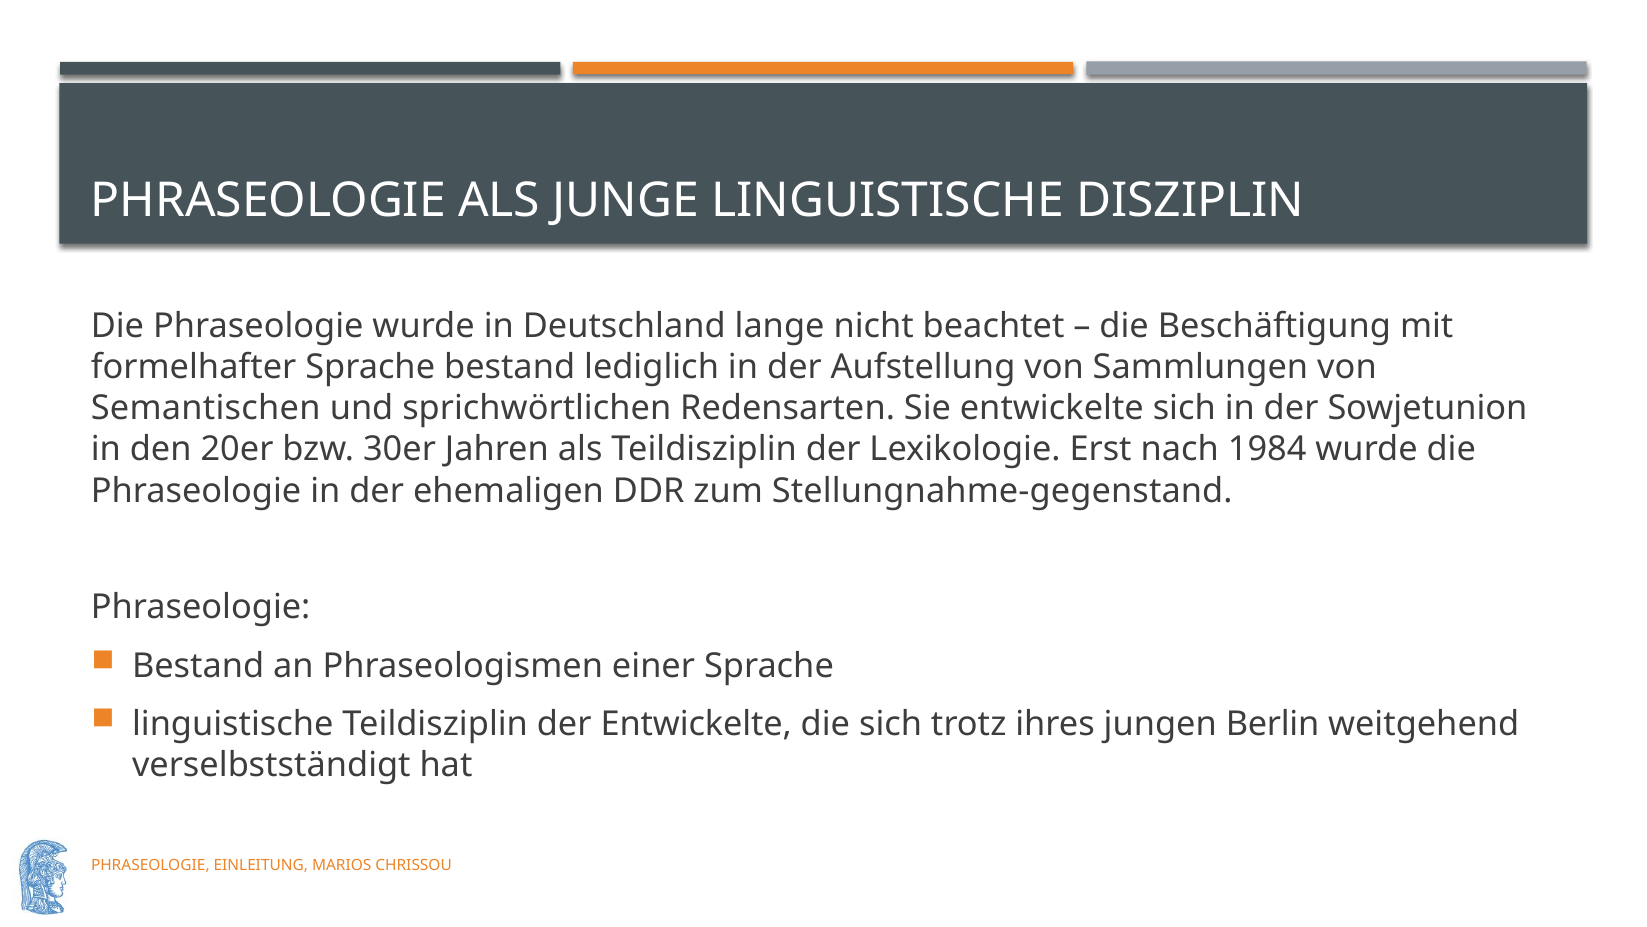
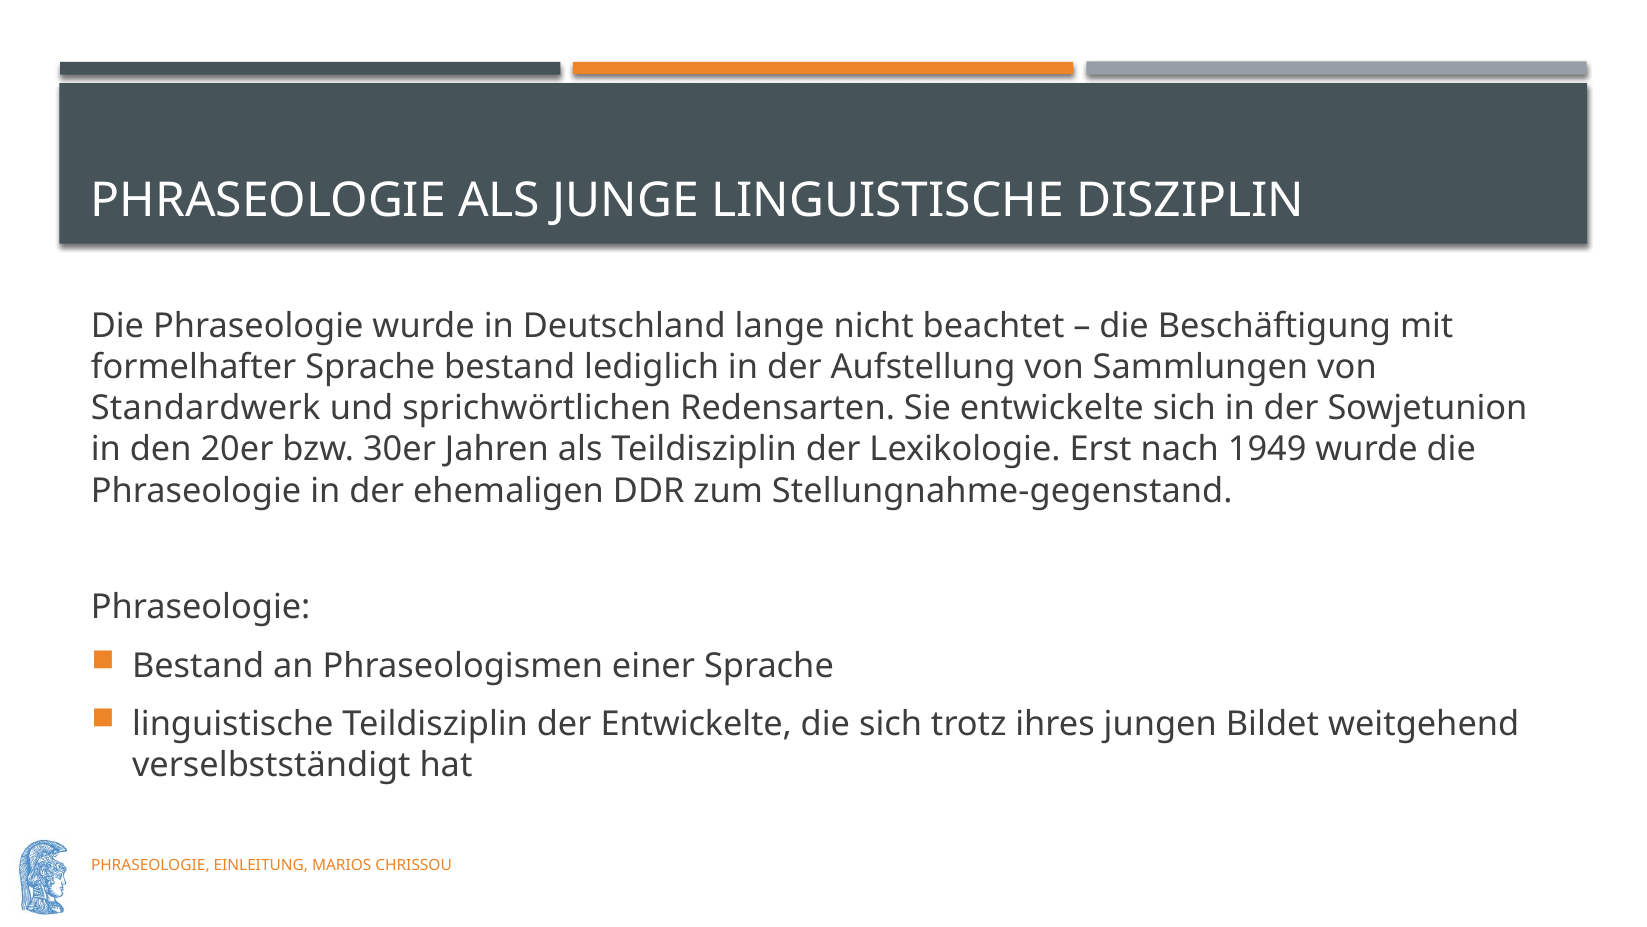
Semantischen: Semantischen -> Standardwerk (206, 408)
1984: 1984 -> 1949 (1267, 449)
Berlin: Berlin -> Bildet (1272, 724)
